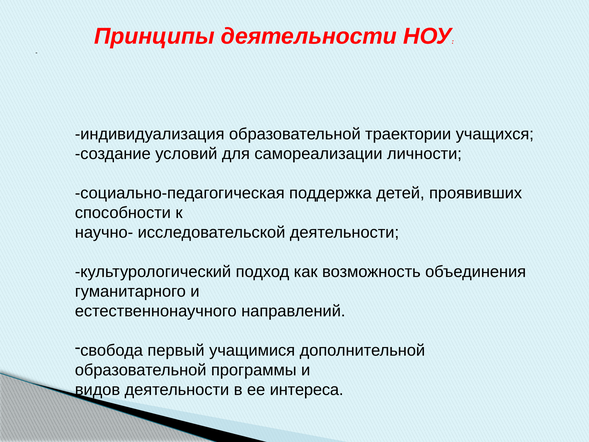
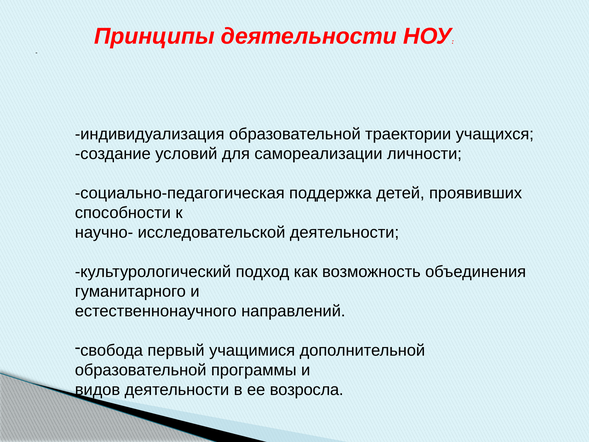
интереса: интереса -> возросла (307, 389)
